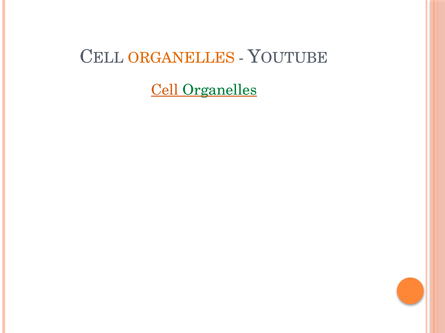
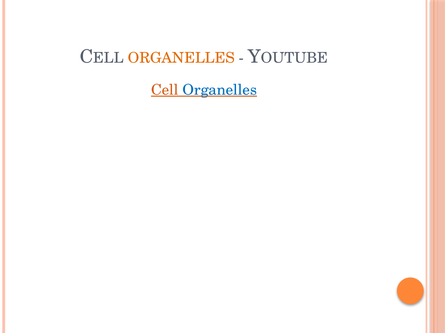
Organelles colour: green -> blue (220, 90)
